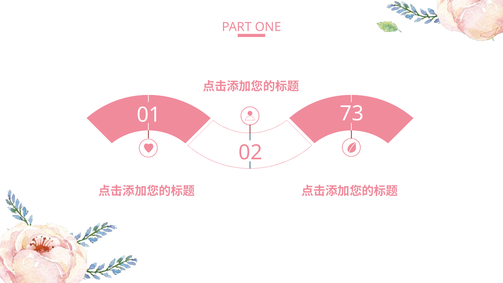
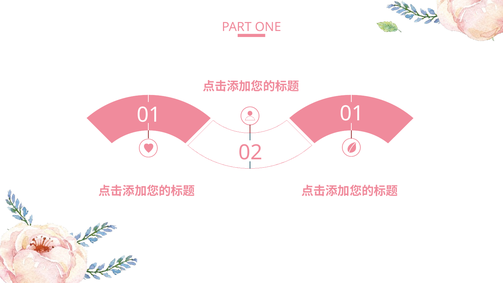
01 73: 73 -> 01 (352, 113)
